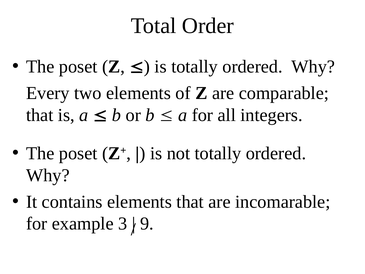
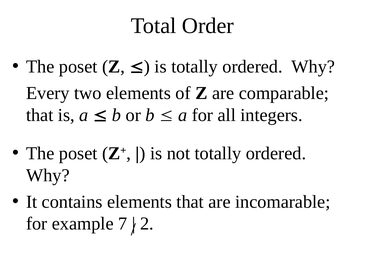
3: 3 -> 7 (123, 223)
9: 9 -> 2 (147, 223)
